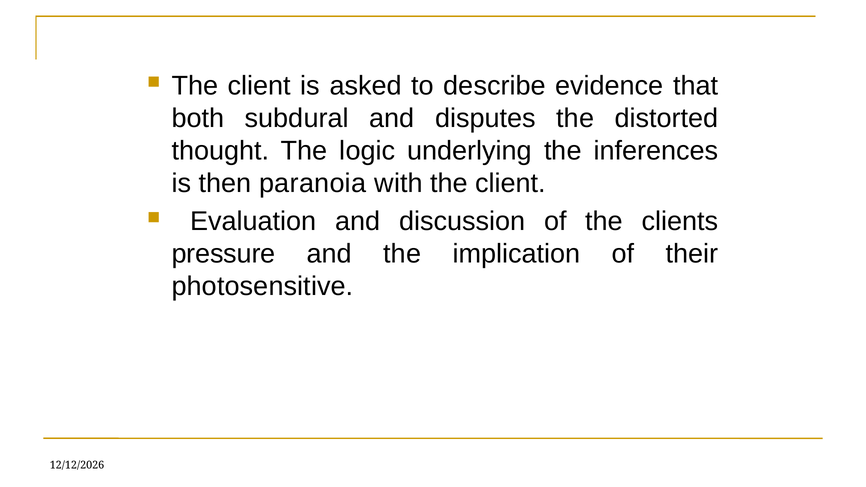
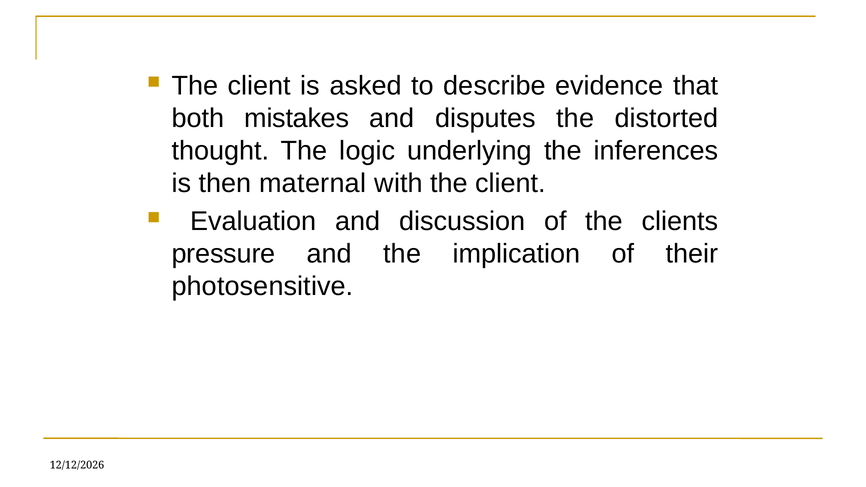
subdural: subdural -> mistakes (297, 118)
paranoia: paranoia -> maternal (313, 183)
